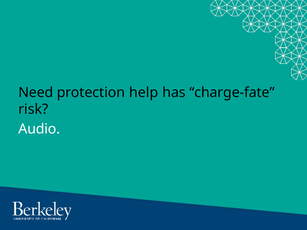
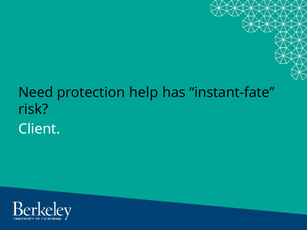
charge-fate: charge-fate -> instant-fate (232, 93)
Audio: Audio -> Client (39, 129)
